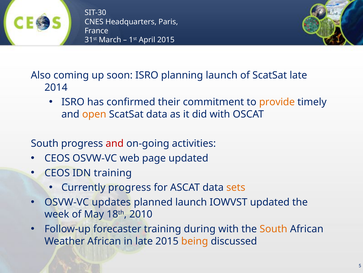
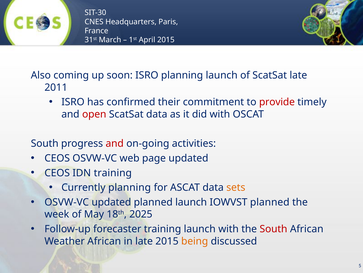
2014: 2014 -> 2011 (56, 87)
provide colour: orange -> red (277, 102)
open colour: orange -> red (94, 114)
Currently progress: progress -> planning (130, 187)
OSVW-VC updates: updates -> updated (111, 202)
IOWVST updated: updated -> planned (270, 202)
2010: 2010 -> 2025 (141, 214)
training during: during -> launch (200, 228)
South colour: orange -> red (273, 228)
